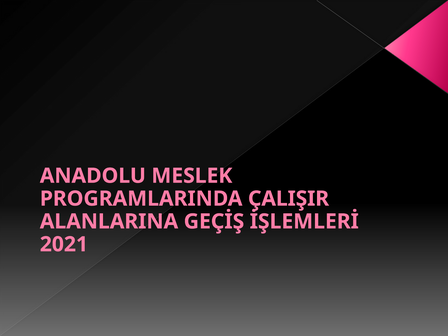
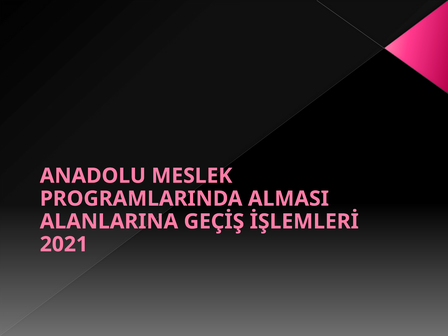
ÇALIŞIR: ÇALIŞIR -> ALMASI (288, 199)
